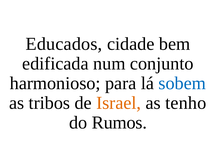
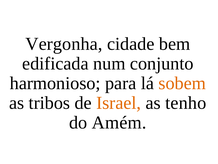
Educados: Educados -> Vergonha (64, 44)
sobem colour: blue -> orange (182, 83)
Rumos: Rumos -> Amém (119, 122)
